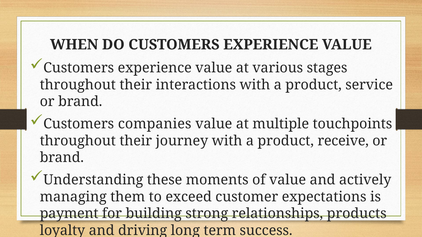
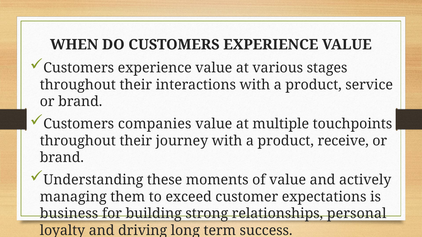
payment: payment -> business (69, 214)
products: products -> personal (357, 214)
